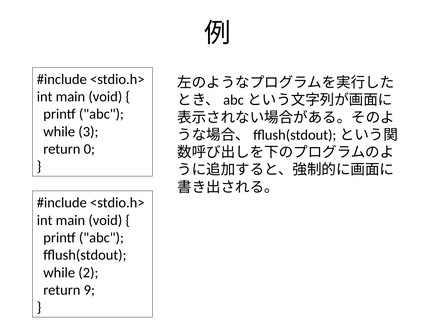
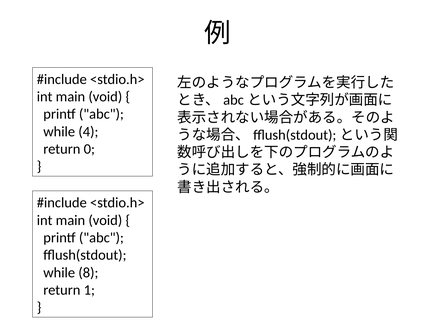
3: 3 -> 4 (88, 131)
2: 2 -> 8 (88, 272)
9: 9 -> 1 (89, 289)
